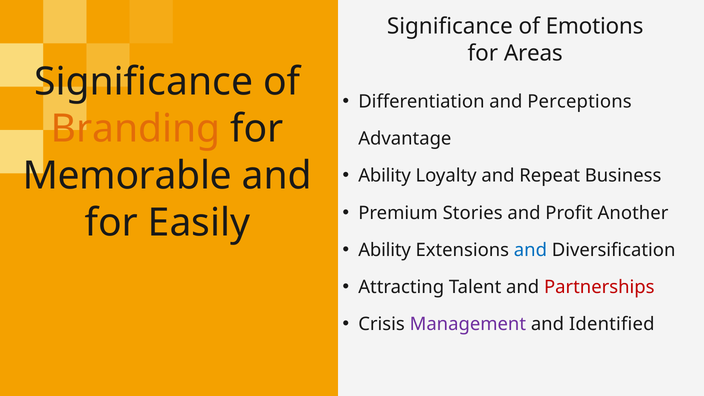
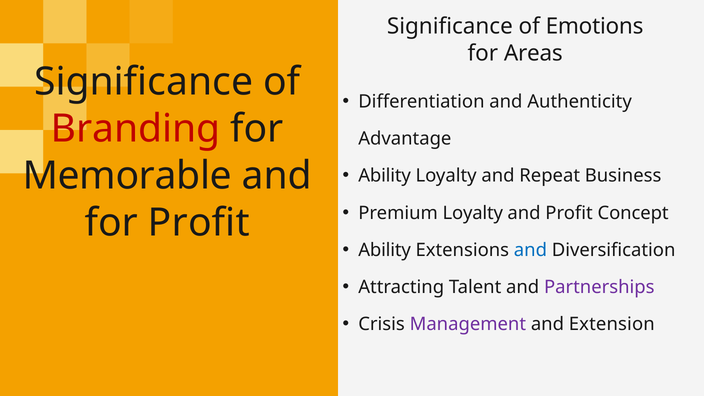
Perceptions: Perceptions -> Authenticity (580, 102)
Branding colour: orange -> red (136, 129)
Premium Stories: Stories -> Loyalty (473, 213)
Another: Another -> Concept (633, 213)
for Easily: Easily -> Profit (199, 223)
Partnerships colour: red -> purple (599, 287)
Identified: Identified -> Extension (612, 324)
